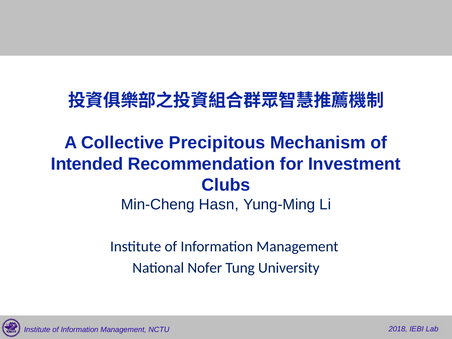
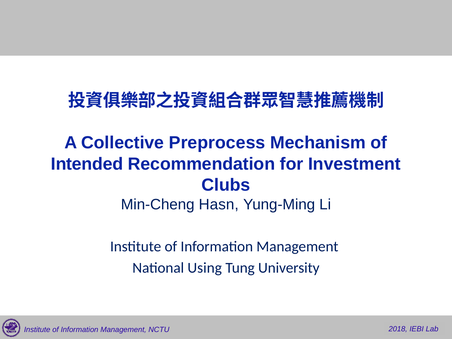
Precipitous: Precipitous -> Preprocess (217, 143)
Nofer: Nofer -> Using (205, 268)
